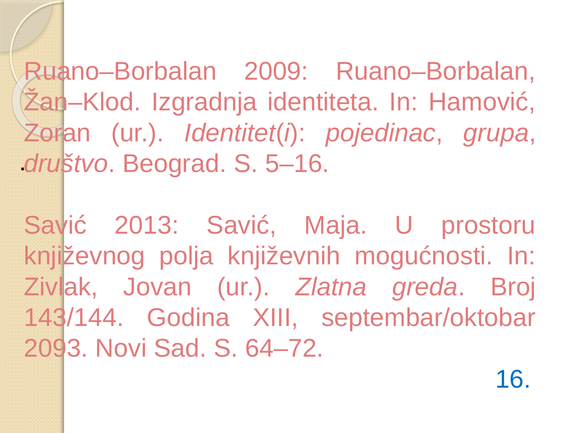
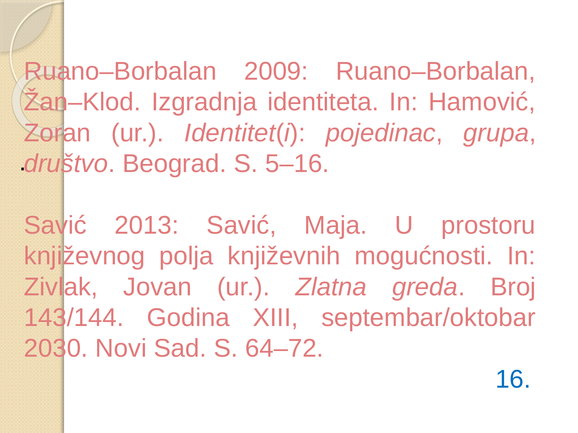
2093: 2093 -> 2030 (56, 349)
